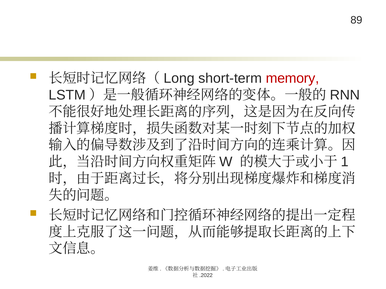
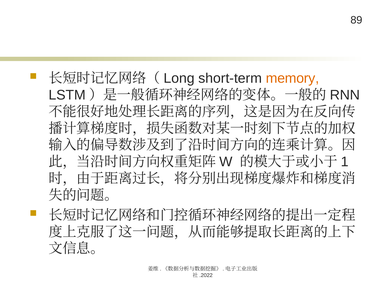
memory colour: red -> orange (293, 78)
